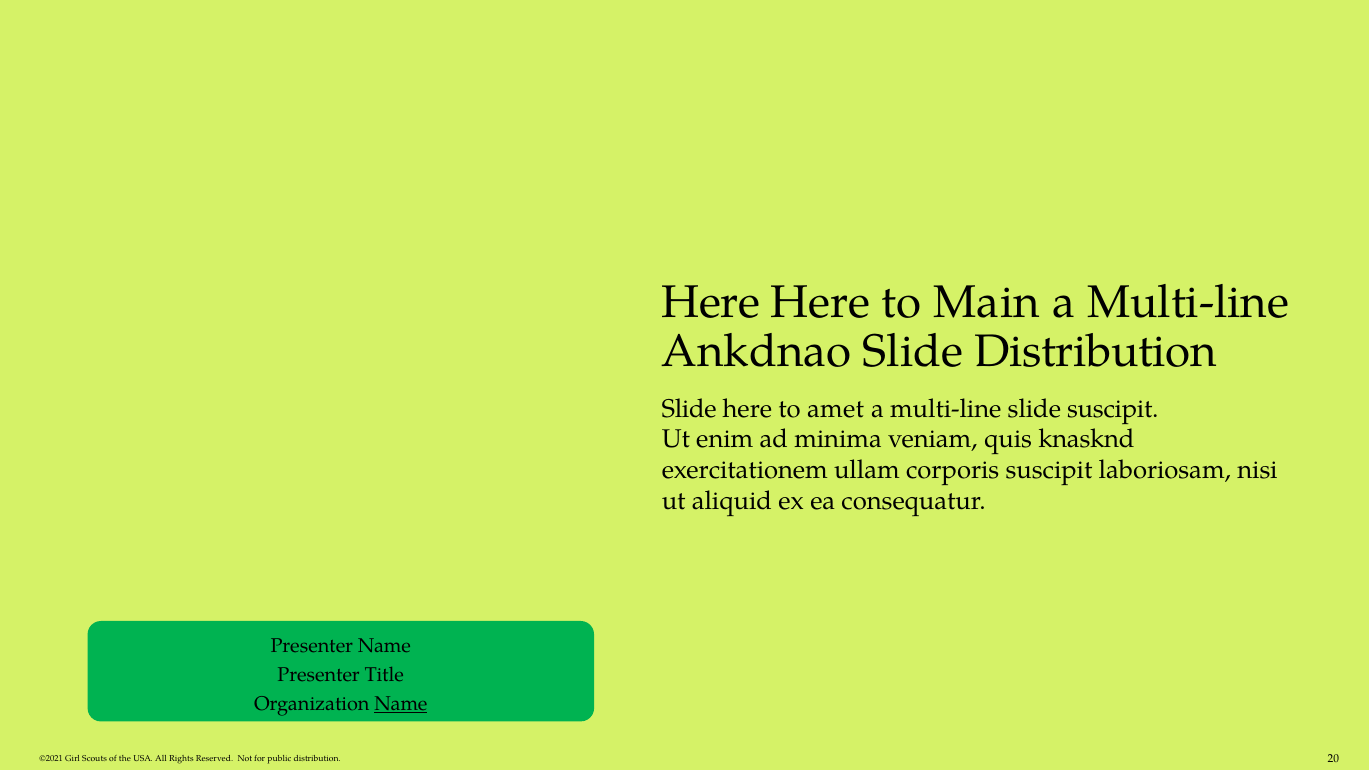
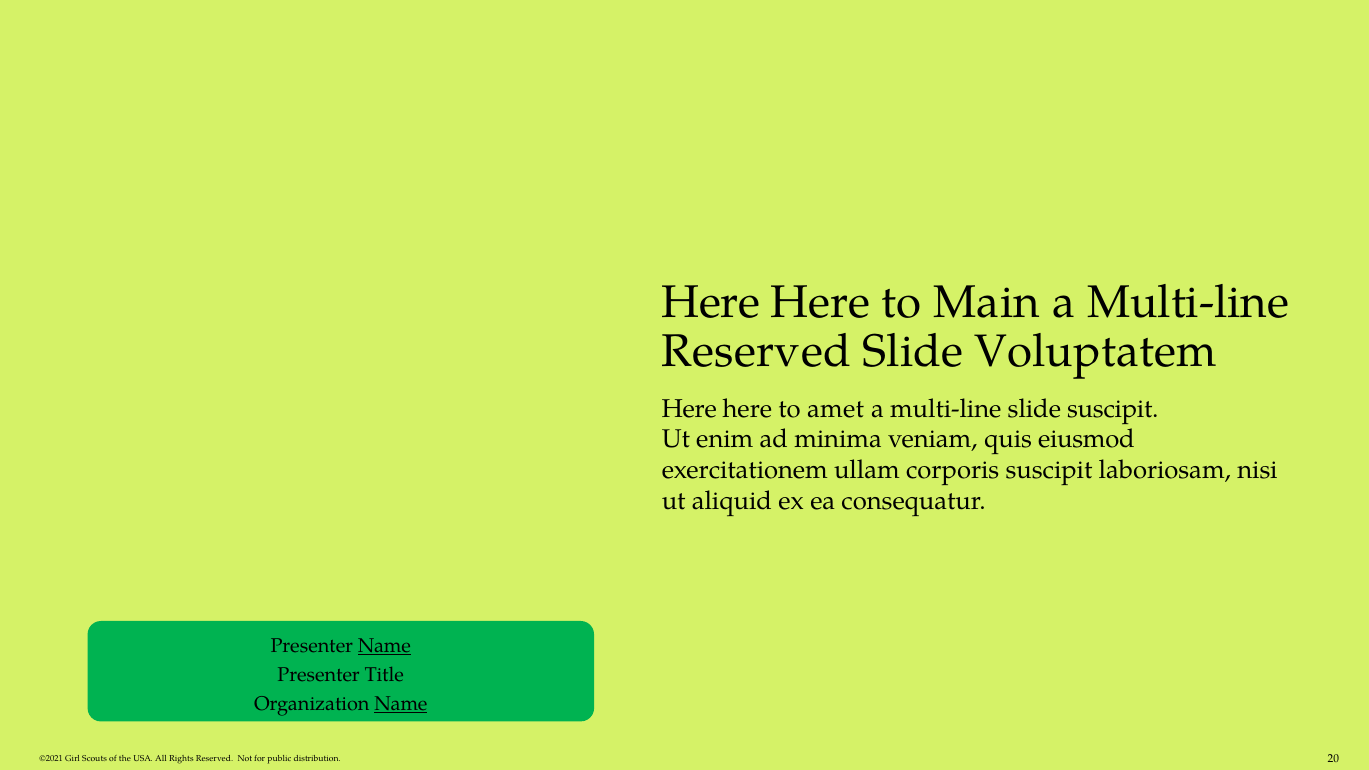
Ankdnao: Ankdnao -> Reserved (756, 352)
Slide Distribution: Distribution -> Voluptatem (1095, 352)
Slide: Slide -> Here (689, 409)
knasknd: knasknd -> eiusmod (1086, 439)
Name underline: none -> present (384, 646)
